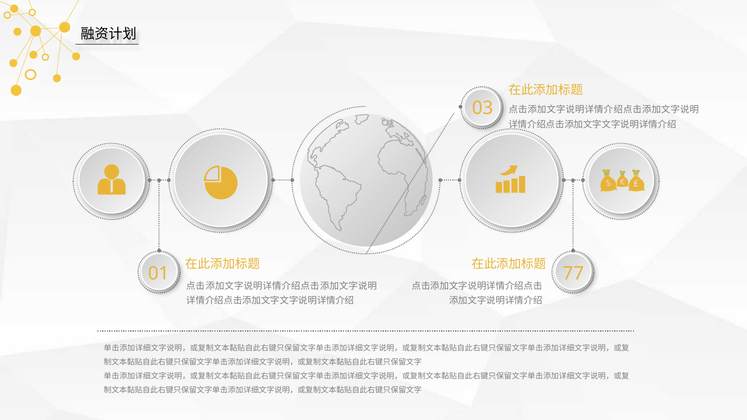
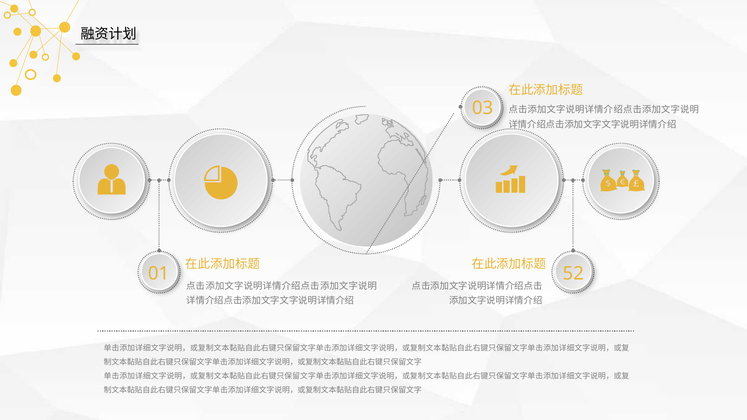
77: 77 -> 52 (573, 273)
